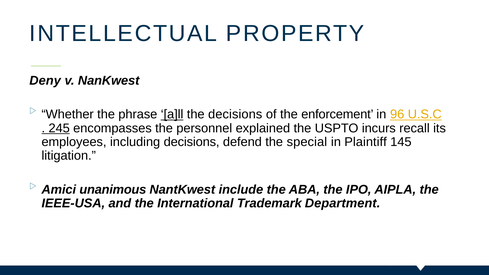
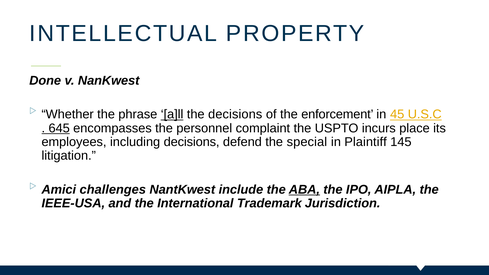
Deny: Deny -> Done (45, 81)
96: 96 -> 45 (397, 114)
245: 245 -> 645 (59, 128)
explained: explained -> complaint (263, 128)
recall: recall -> place (414, 128)
unanimous: unanimous -> challenges (113, 190)
ABA underline: none -> present (304, 190)
Department: Department -> Jurisdiction (343, 203)
